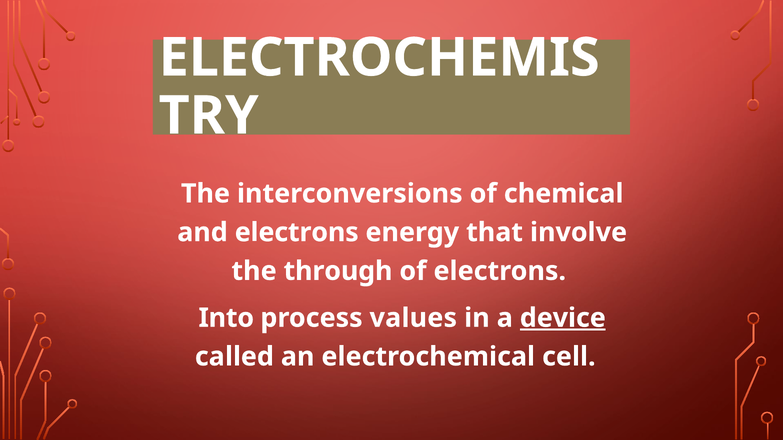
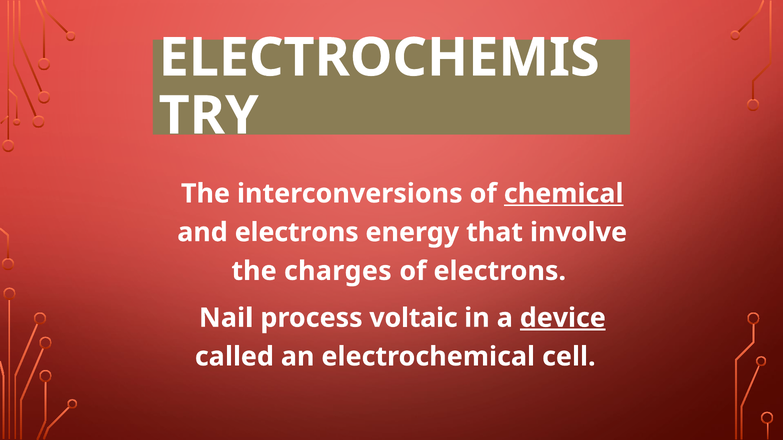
chemical underline: none -> present (564, 194)
through: through -> charges (338, 271)
Into: Into -> Nail (226, 318)
values: values -> voltaic (414, 318)
